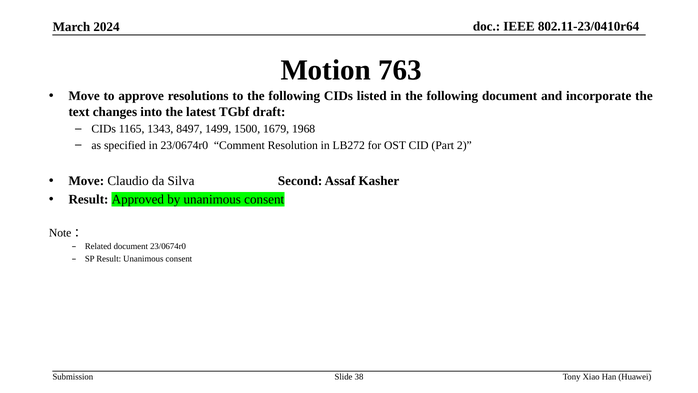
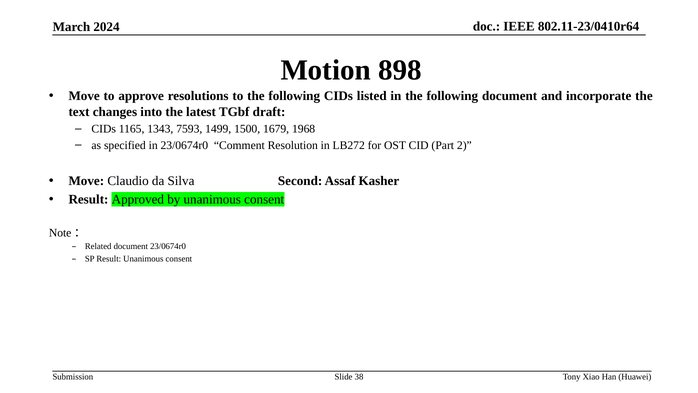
763: 763 -> 898 (400, 70)
8497: 8497 -> 7593 (189, 129)
